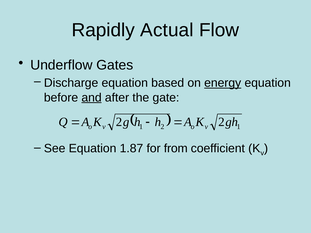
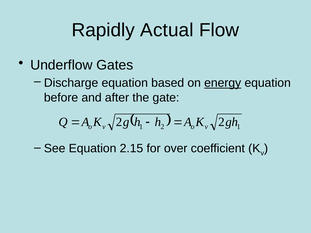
and underline: present -> none (92, 98)
1.87: 1.87 -> 2.15 (131, 148)
from: from -> over (176, 148)
